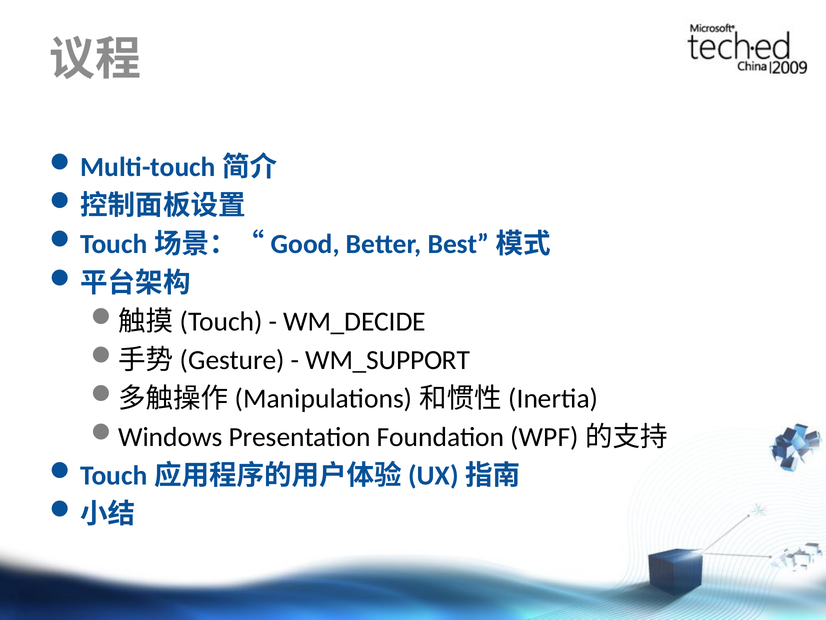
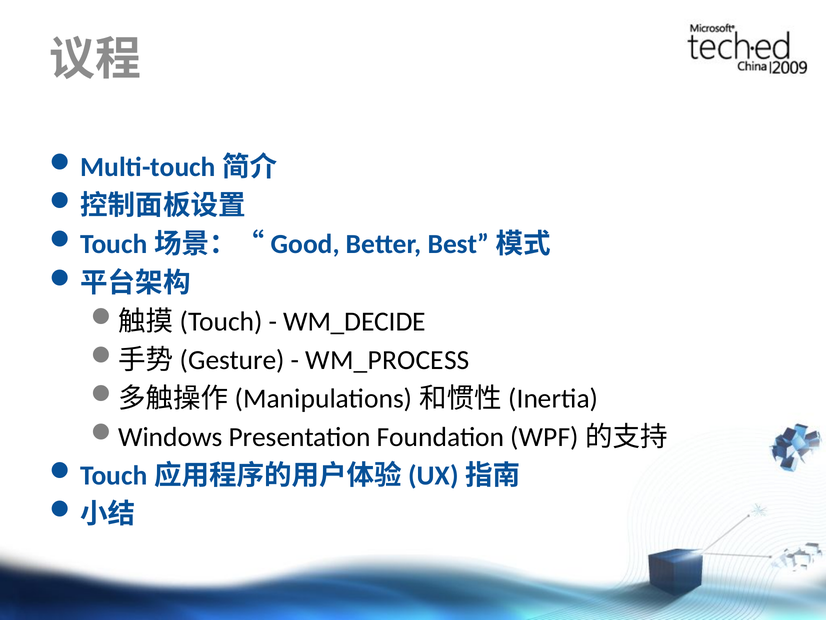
WM_SUPPORT: WM_SUPPORT -> WM_PROCESS (388, 360)
